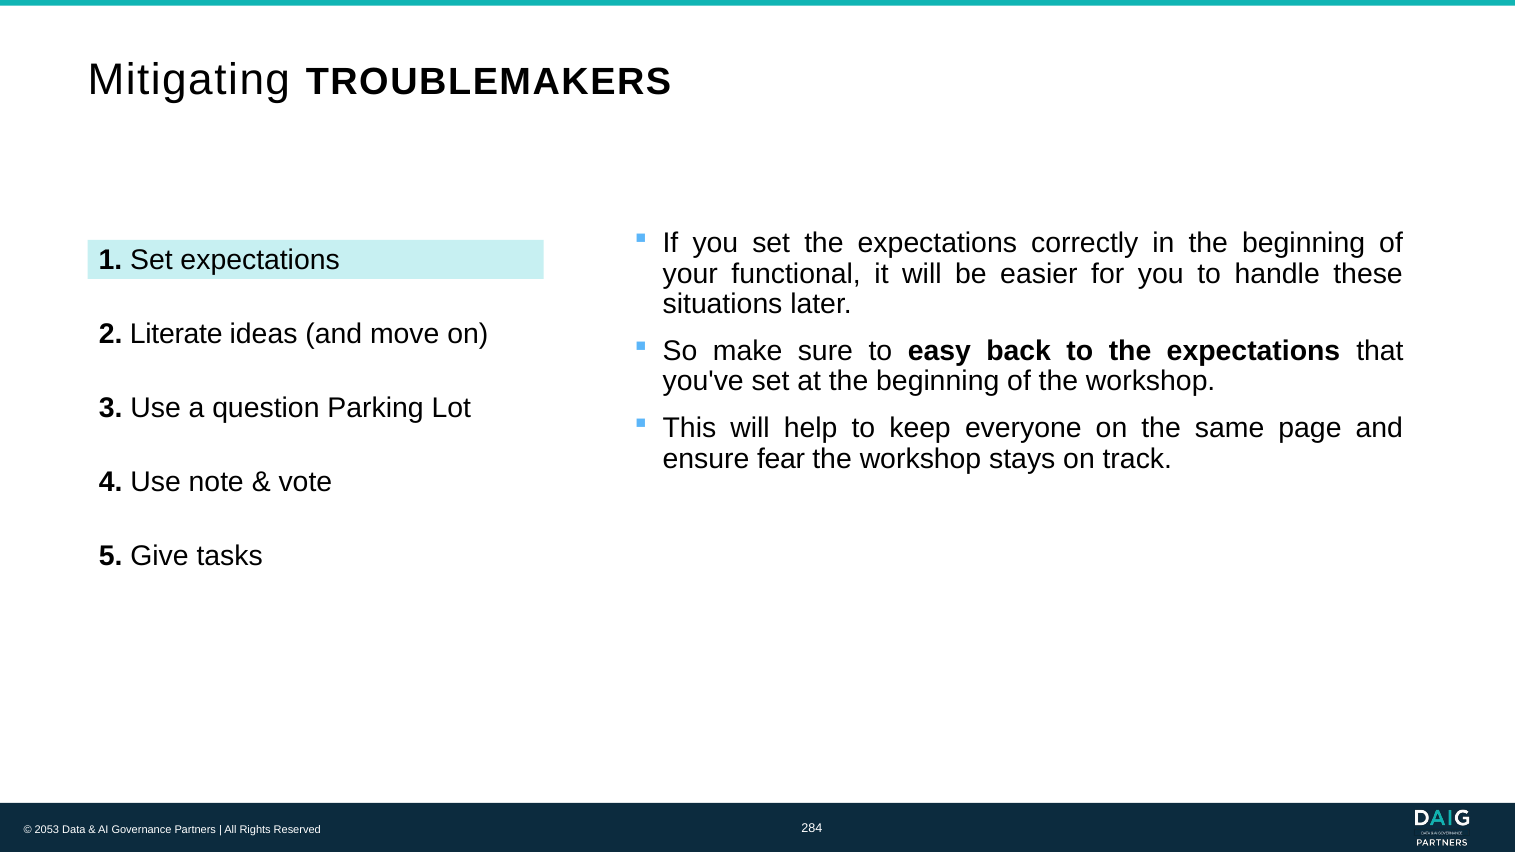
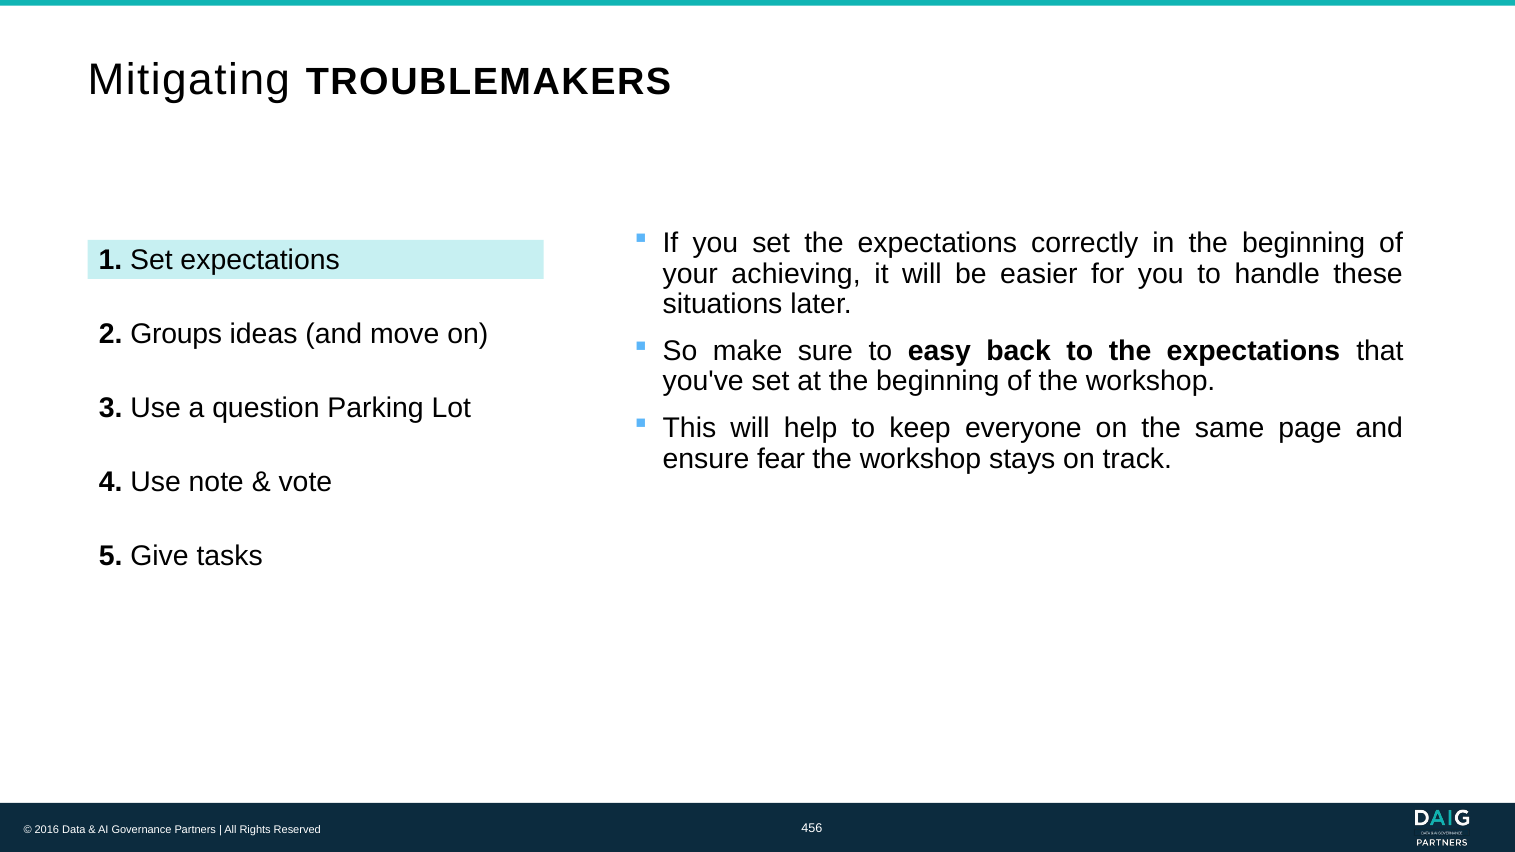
functional: functional -> achieving (796, 274)
Literate: Literate -> Groups (176, 335)
2053: 2053 -> 2016 (47, 830)
284: 284 -> 456 (812, 829)
